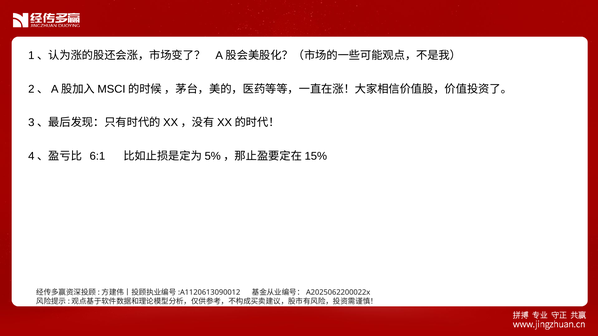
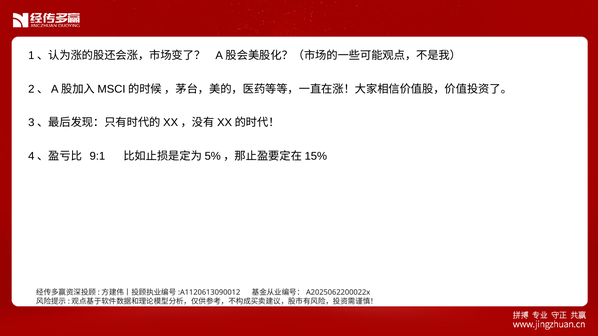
6:1: 6:1 -> 9:1 (97, 156)
